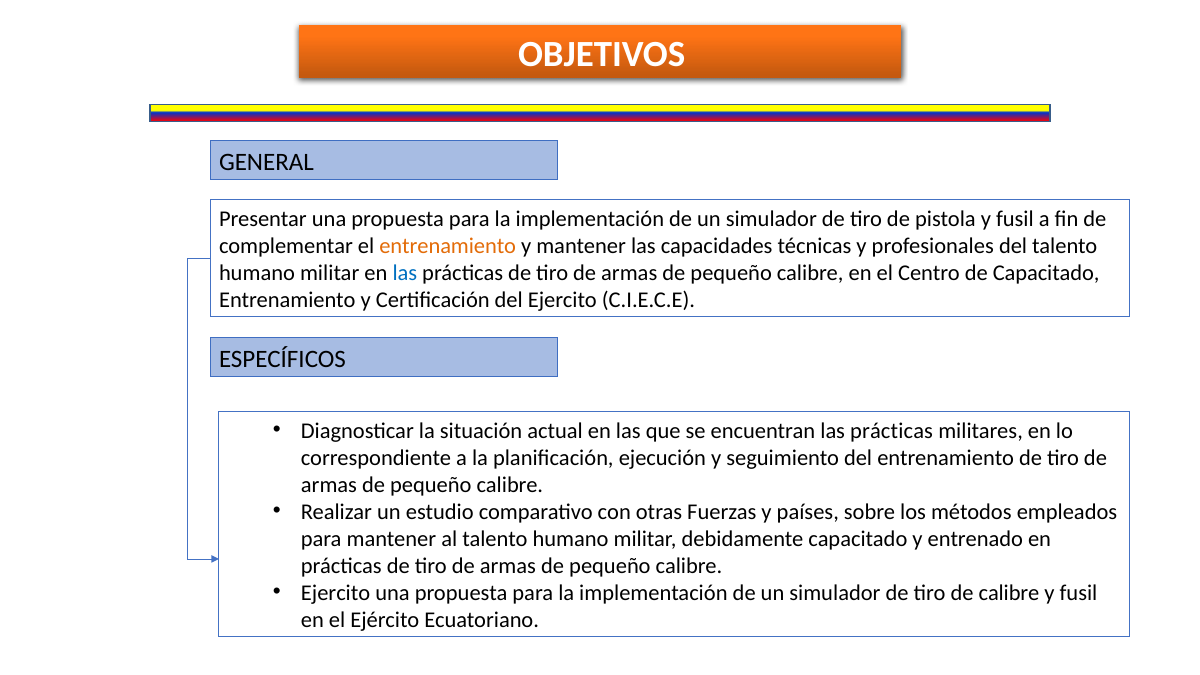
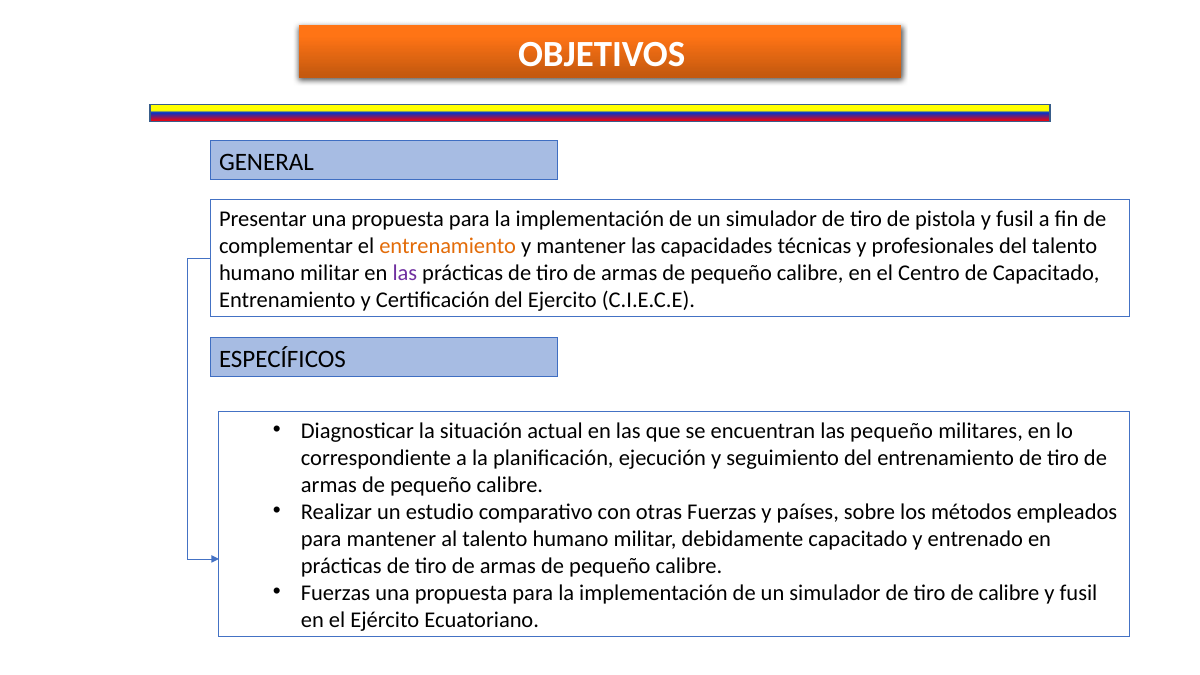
las colour: blue -> purple (405, 273)
encuentran las prácticas: prácticas -> pequeño (892, 431)
Ejercito: Ejercito -> Fuerzas (336, 593)
